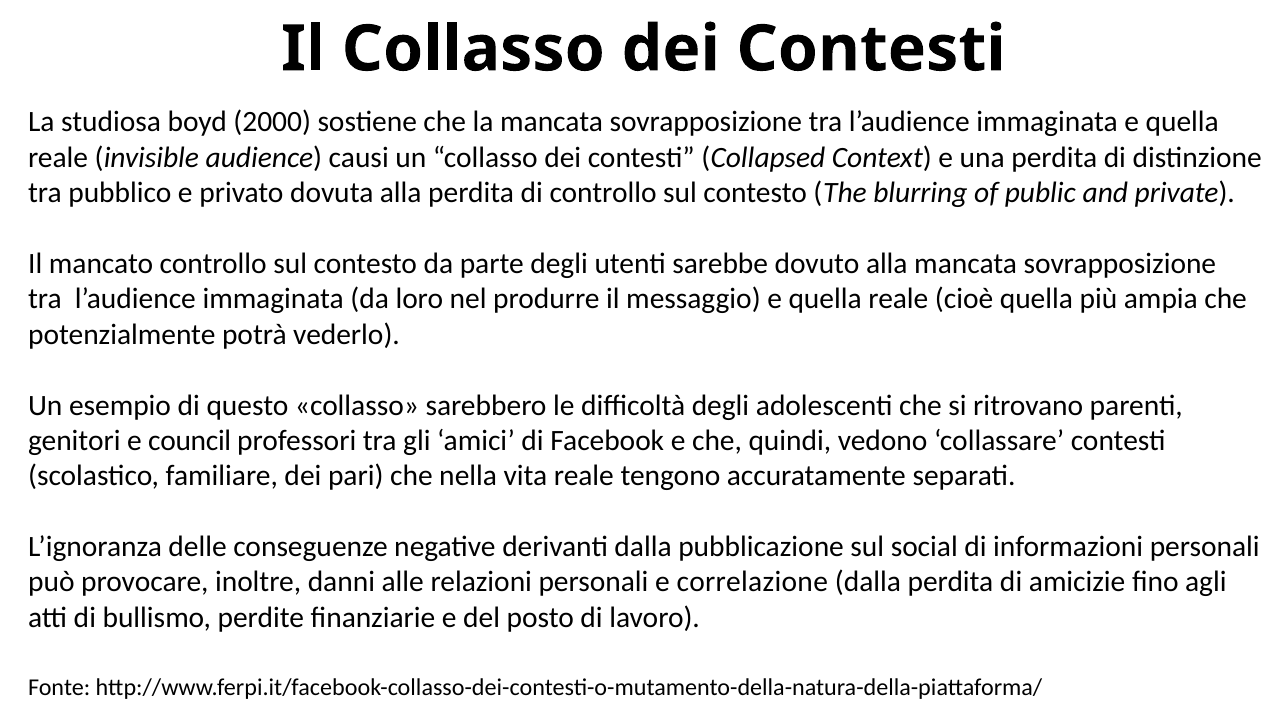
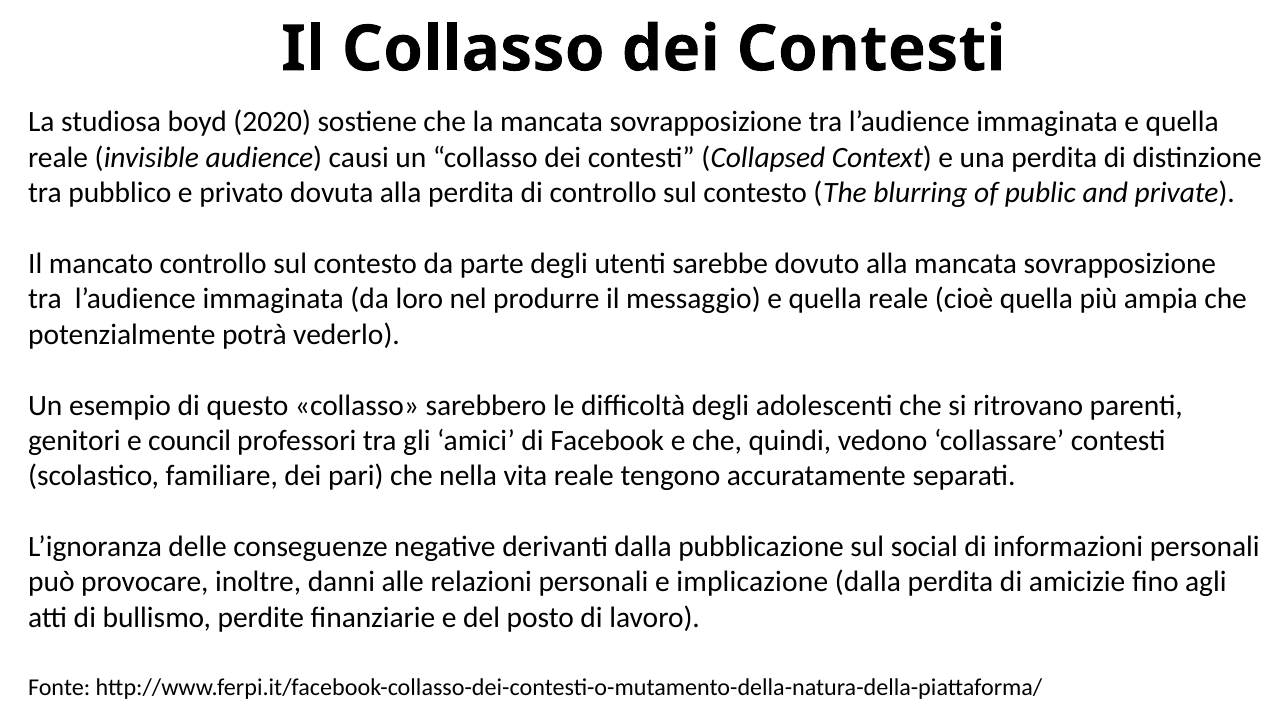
2000: 2000 -> 2020 (272, 122)
correlazione: correlazione -> implicazione (752, 582)
